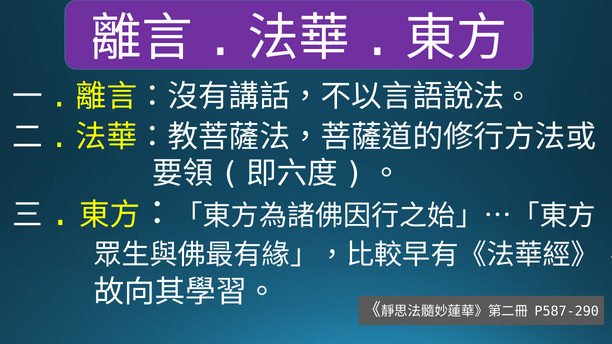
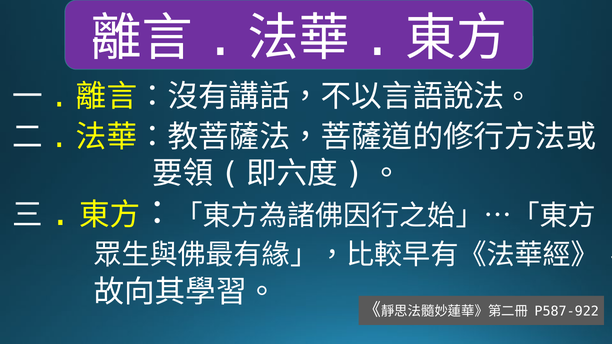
P587-290: P587-290 -> P587-922 (567, 312)
